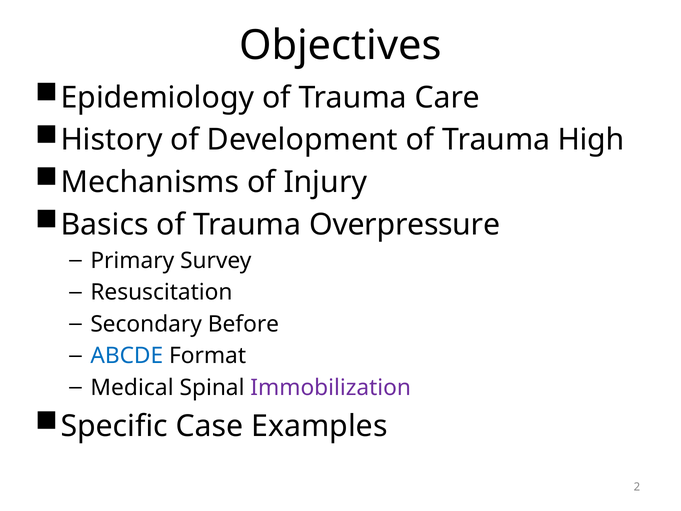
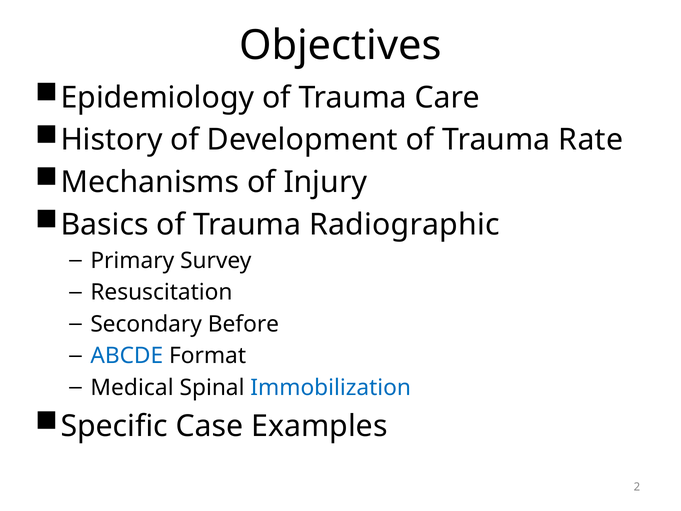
High: High -> Rate (591, 140)
Overpressure: Overpressure -> Radiographic (404, 225)
Immobilization colour: purple -> blue (331, 388)
